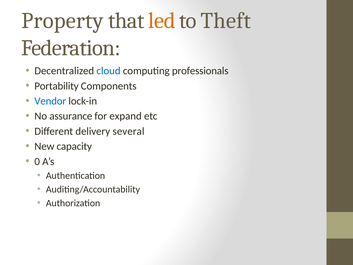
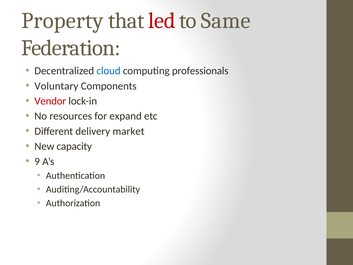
led colour: orange -> red (162, 21)
Theft: Theft -> Same (226, 21)
Portability: Portability -> Voluntary (56, 86)
Vendor colour: blue -> red (50, 101)
assurance: assurance -> resources (71, 116)
several: several -> market (129, 131)
0: 0 -> 9 (37, 161)
